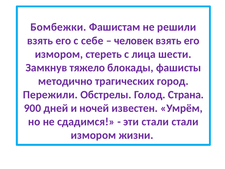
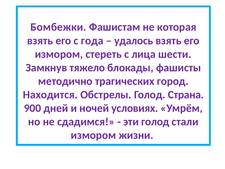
решили: решили -> которая (177, 27)
себе: себе -> года (92, 41)
человек: человек -> удалось (134, 41)
Пережили: Пережили -> Находится (50, 95)
известен: известен -> условиях (135, 108)
эти стали: стали -> голод (155, 122)
